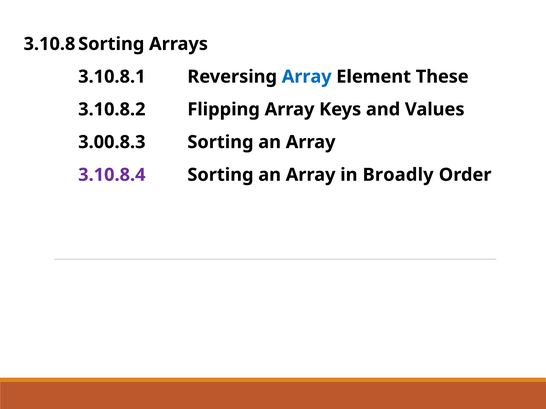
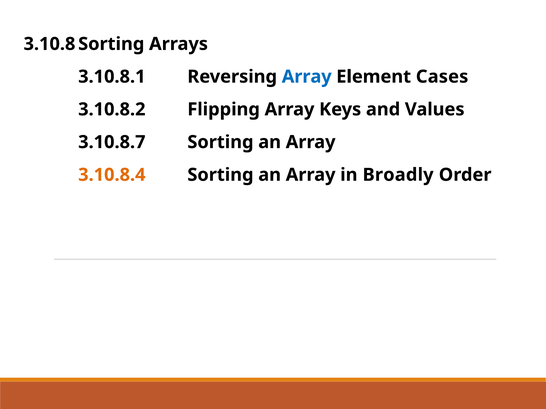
These: These -> Cases (442, 77)
3.00.8.3: 3.00.8.3 -> 3.10.8.7 (112, 142)
3.10.8.4 colour: purple -> orange (112, 175)
